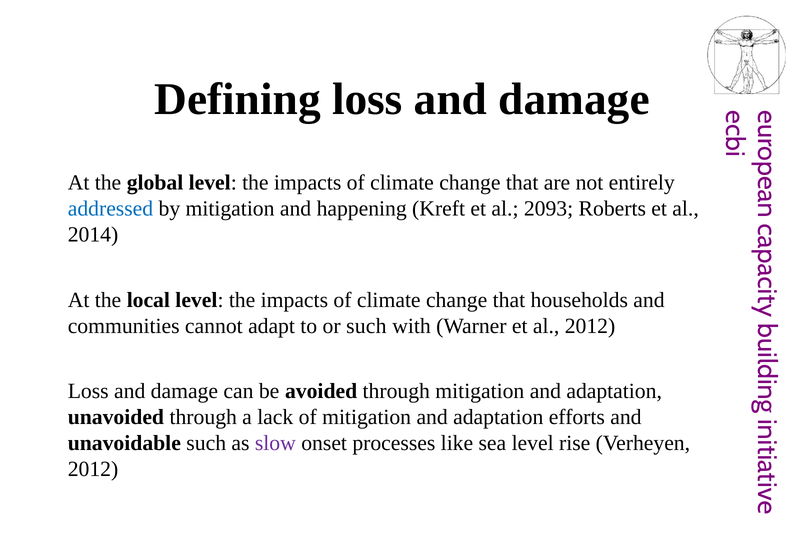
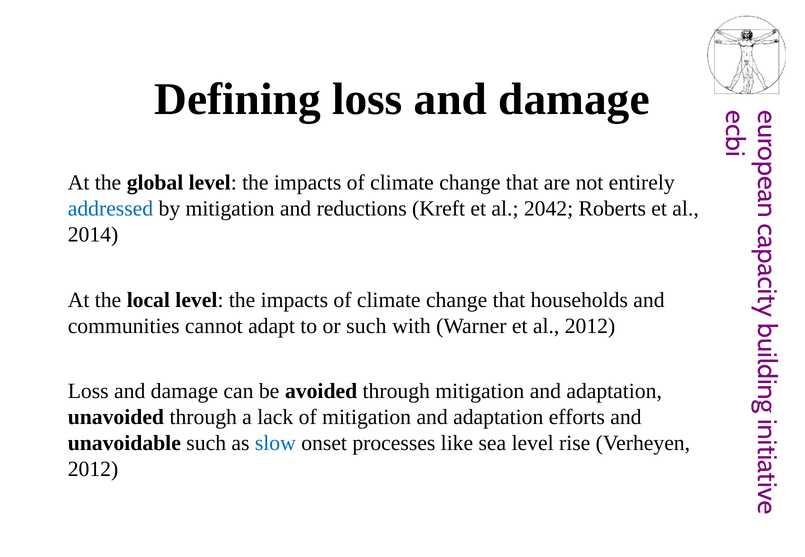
happening: happening -> reductions (362, 209)
2093: 2093 -> 2042 (549, 209)
slow colour: purple -> blue (275, 443)
